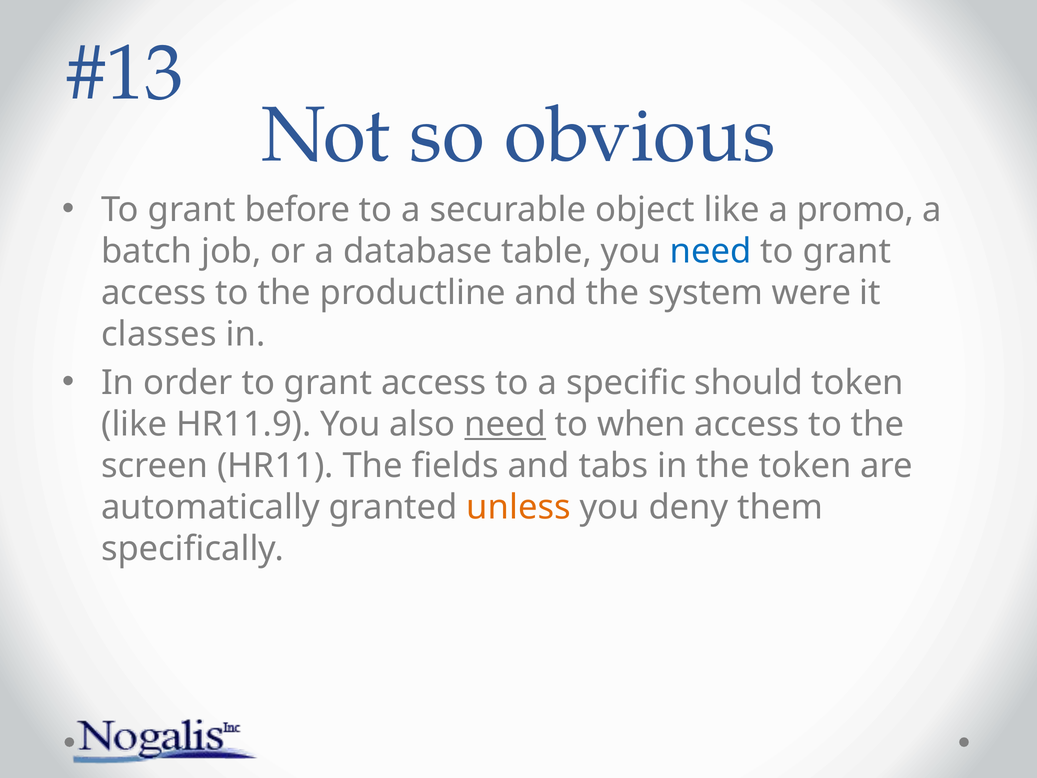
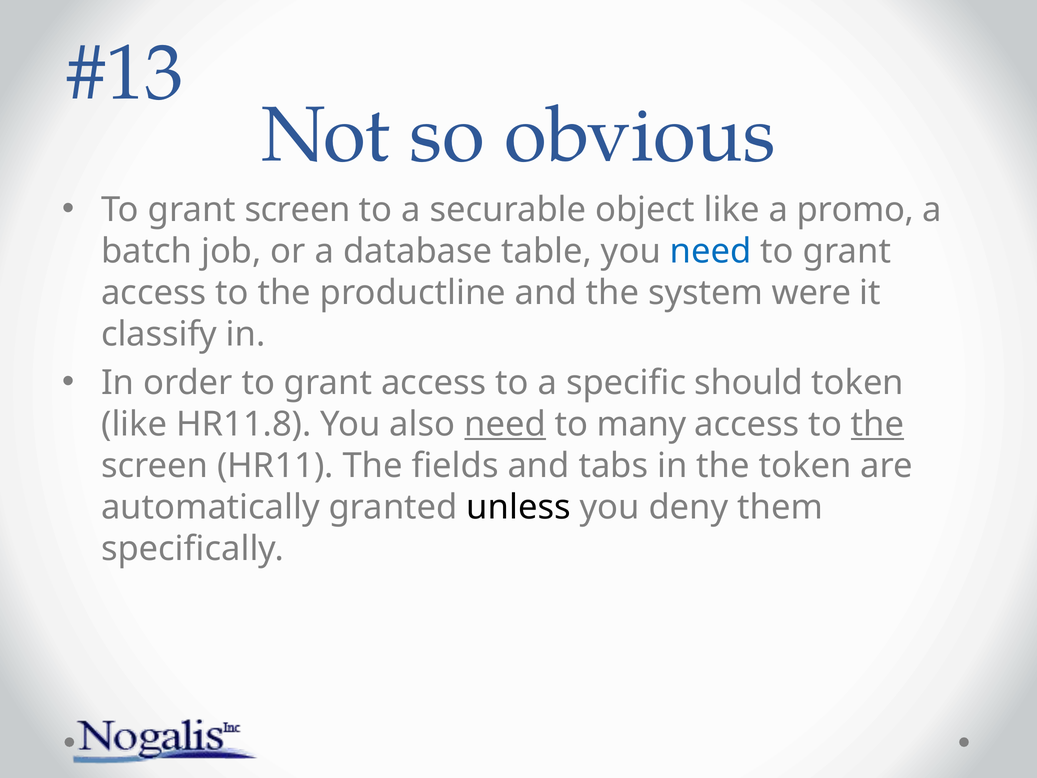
grant before: before -> screen (298, 210)
classes: classes -> classify (159, 334)
HR11.9: HR11.9 -> HR11.8 (244, 424)
when: when -> many (641, 424)
the underline: none -> present (878, 424)
unless colour: orange -> black (519, 507)
